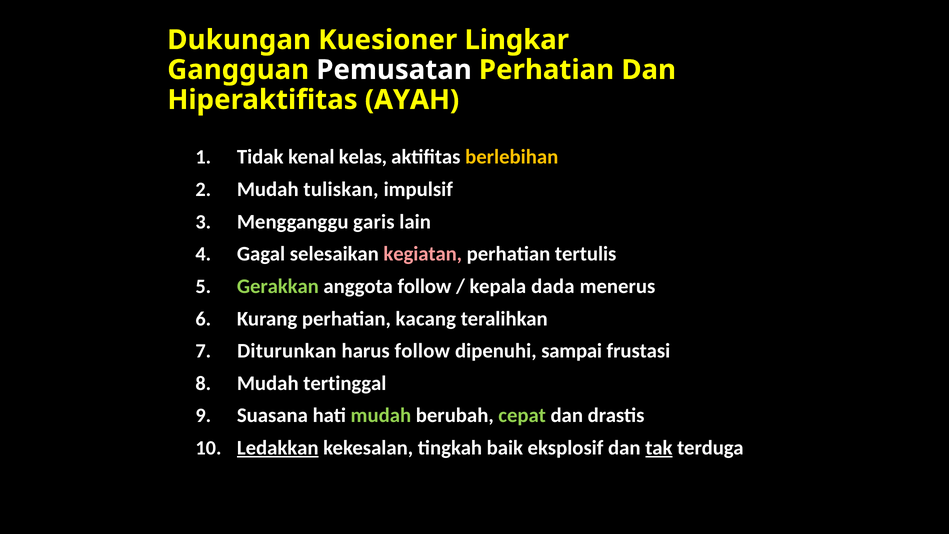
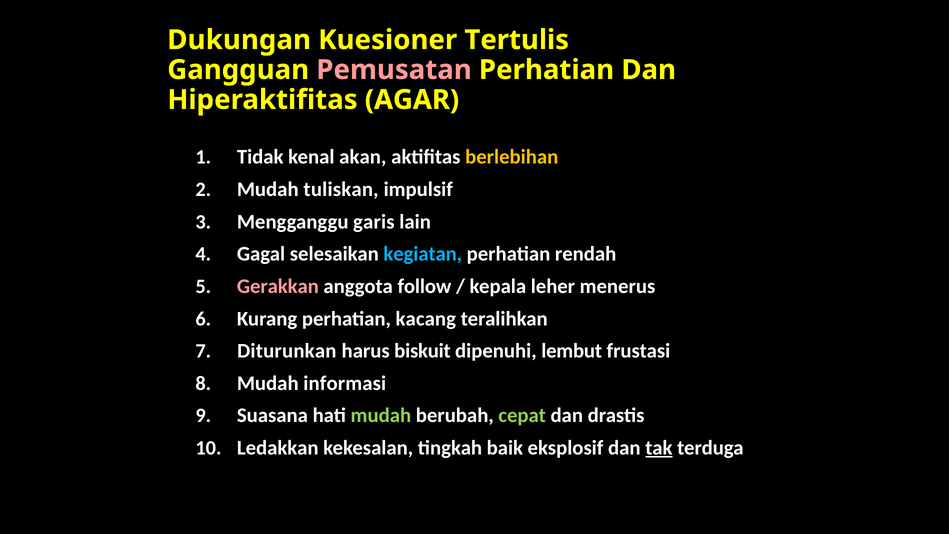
Lingkar: Lingkar -> Tertulis (517, 40)
Pemusatan colour: white -> pink (394, 70)
AYAH: AYAH -> AGAR (412, 100)
kelas: kelas -> akan (363, 157)
kegiatan colour: pink -> light blue (423, 254)
tertulis: tertulis -> rendah (586, 254)
Gerakkan colour: light green -> pink (278, 286)
dada: dada -> leher (553, 286)
harus follow: follow -> biskuit (423, 351)
sampai: sampai -> lembut (572, 351)
tertinggal: tertinggal -> informasi (345, 383)
Ledakkan underline: present -> none (278, 448)
